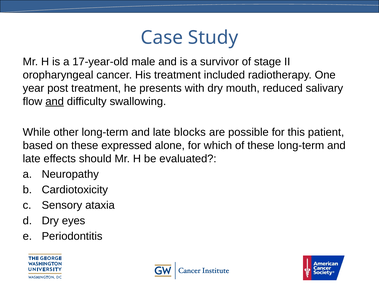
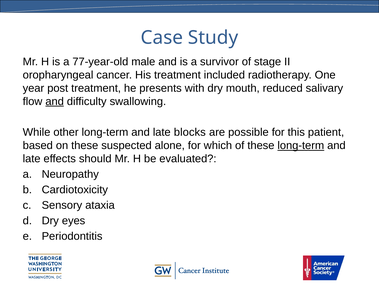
17-year-old: 17-year-old -> 77-year-old (100, 62)
expressed: expressed -> suspected (127, 146)
long-term underline: none -> present (301, 146)
